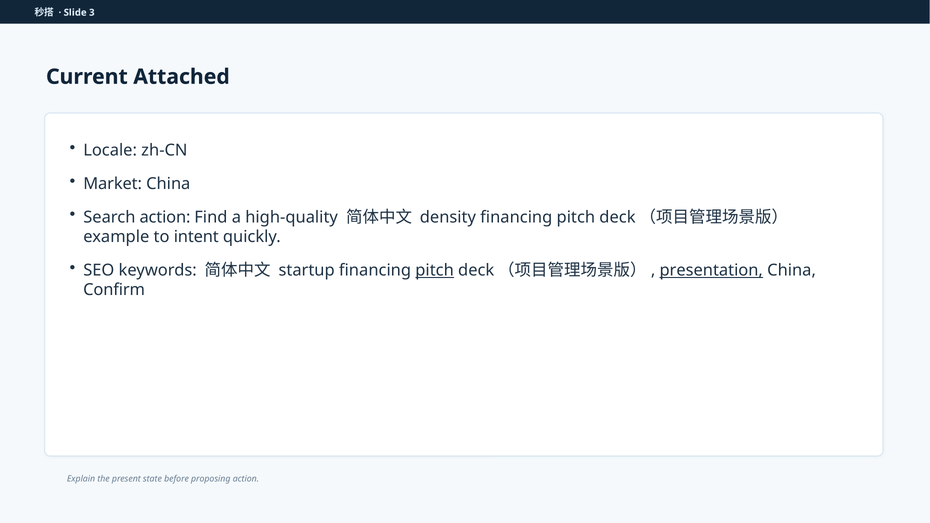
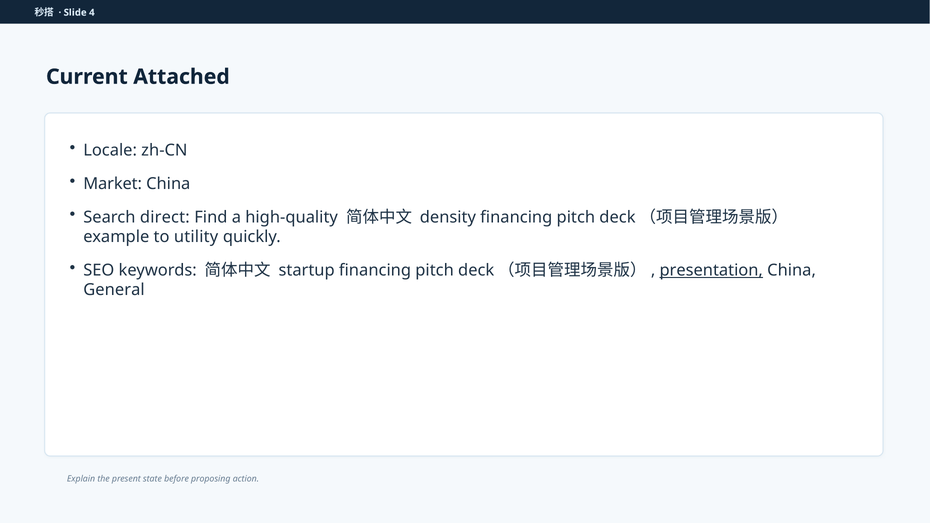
3: 3 -> 4 (92, 13)
Search action: action -> direct (165, 217)
intent: intent -> utility (196, 237)
pitch underline: present -> none (435, 270)
Confirm: Confirm -> General (114, 290)
